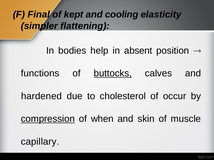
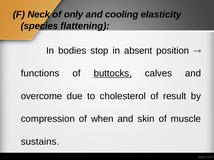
Final: Final -> Neck (39, 15)
kept: kept -> only (74, 15)
simpler: simpler -> species (39, 26)
help: help -> stop (99, 51)
hardened: hardened -> overcome (42, 96)
occur: occur -> result (175, 96)
compression underline: present -> none (48, 119)
capillary: capillary -> sustains (40, 142)
